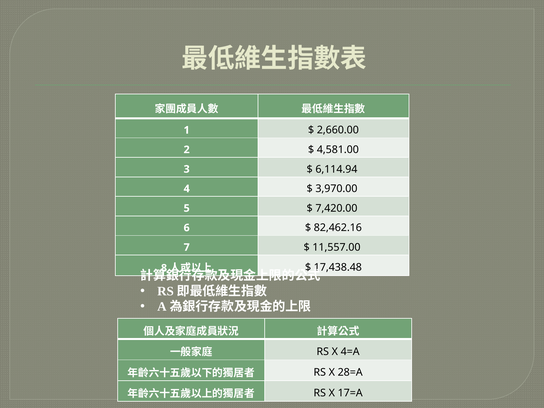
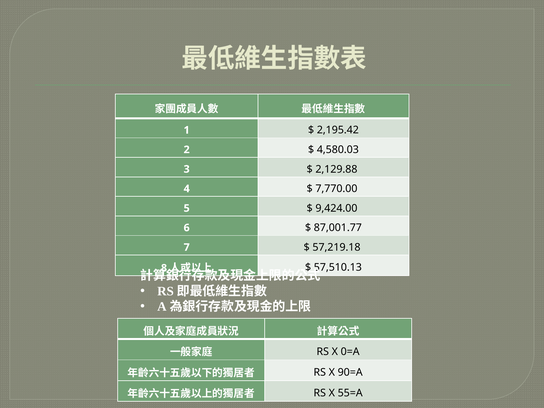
2,660.00: 2,660.00 -> 2,195.42 (338, 130)
4,581.00: 4,581.00 -> 4,580.03 (338, 150)
6,114.94: 6,114.94 -> 2,129.88 (336, 169)
3,970.00: 3,970.00 -> 7,770.00 (336, 189)
7,420.00: 7,420.00 -> 9,424.00 (336, 208)
82,462.16: 82,462.16 -> 87,001.77 (338, 228)
11,557.00: 11,557.00 -> 57,219.18 (336, 247)
17,438.48: 17,438.48 -> 57,510.13 (338, 267)
4=A: 4=A -> 0=A (350, 352)
28=A: 28=A -> 90=A (350, 372)
17=A: 17=A -> 55=A (350, 393)
